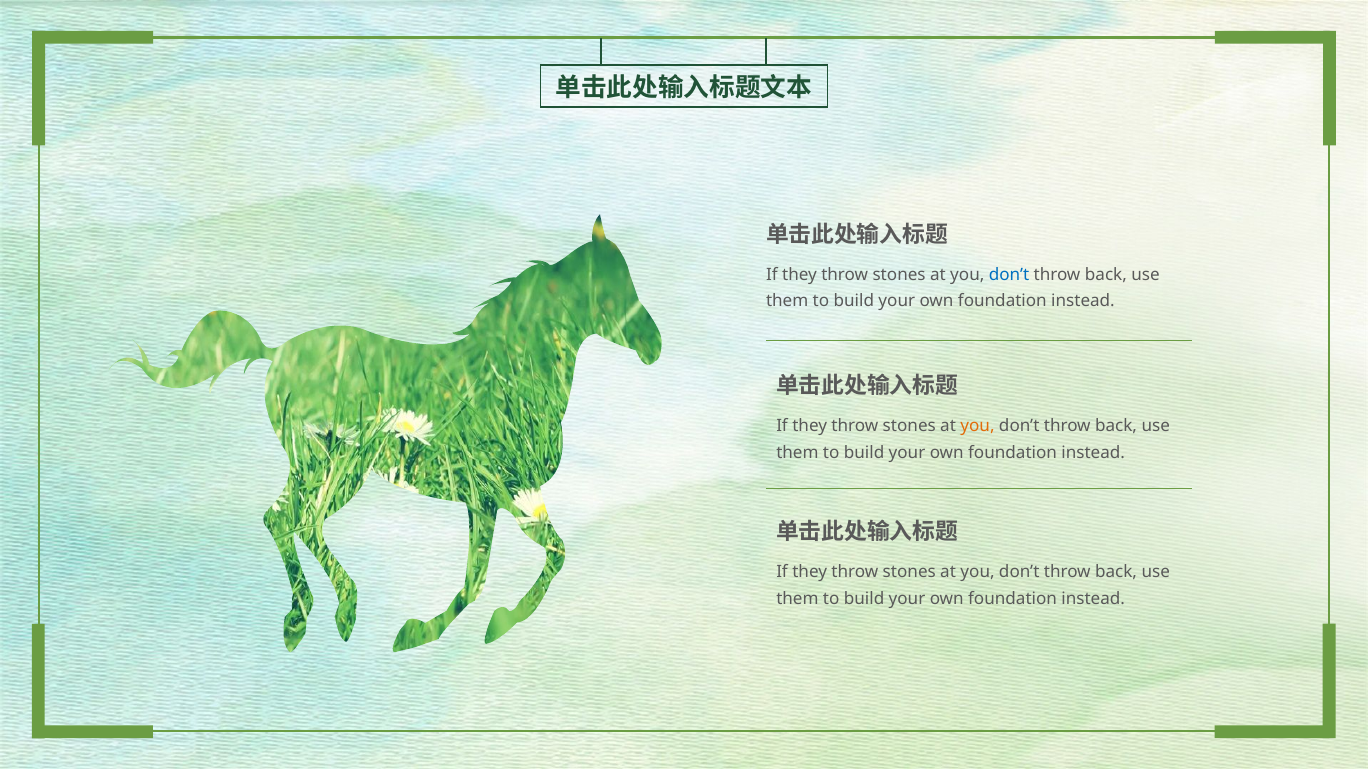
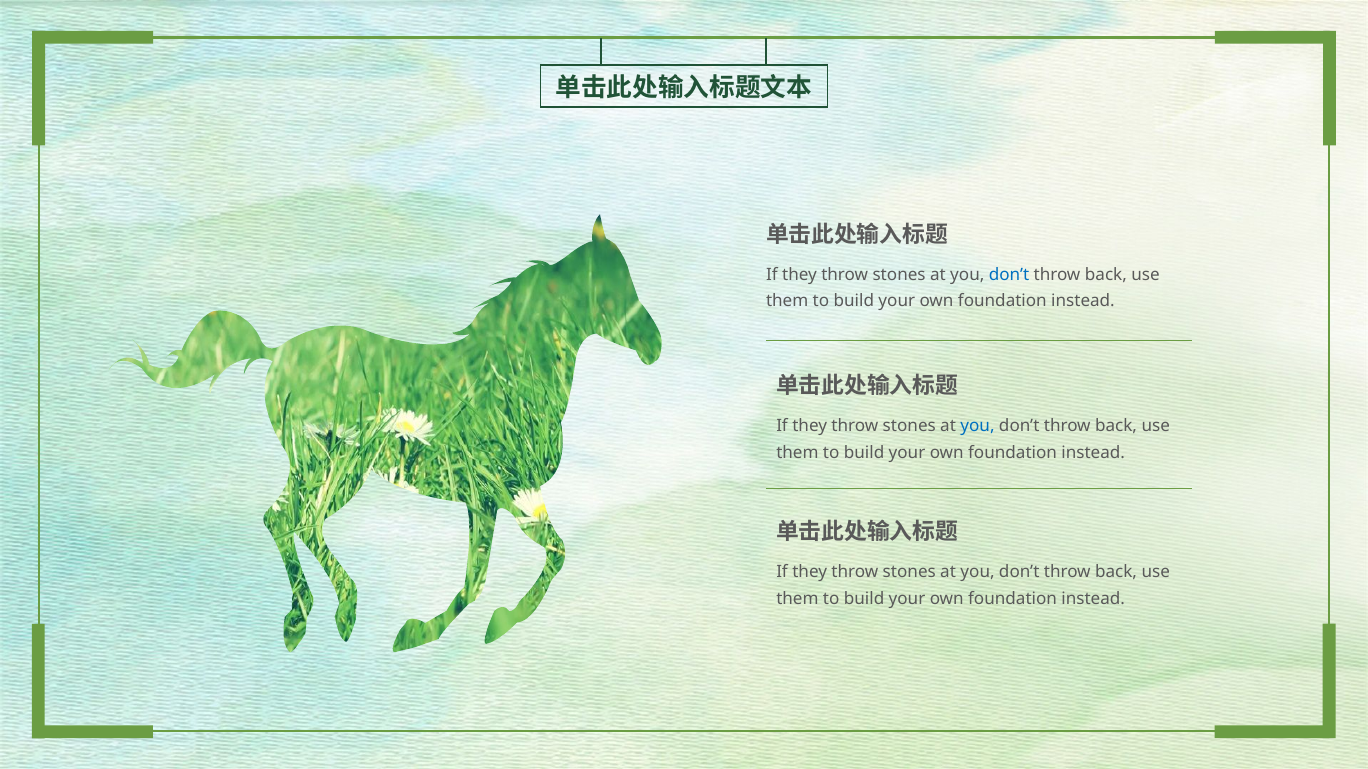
you colour: orange -> blue (978, 426)
